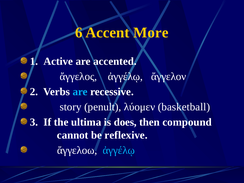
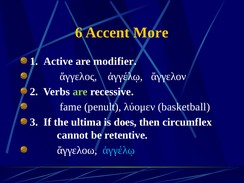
accented: accented -> modifier (115, 61)
are colour: light blue -> light green (80, 92)
story: story -> fame (71, 107)
compound: compound -> circumflex (187, 122)
reflexive: reflexive -> retentive (126, 135)
